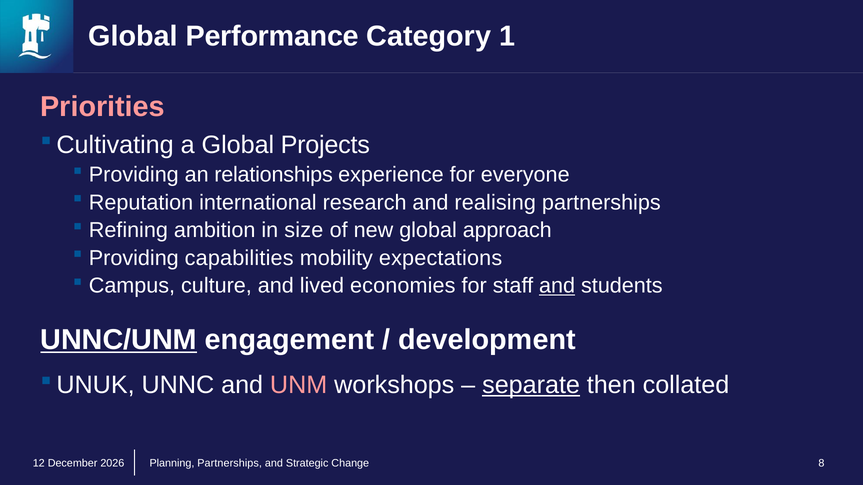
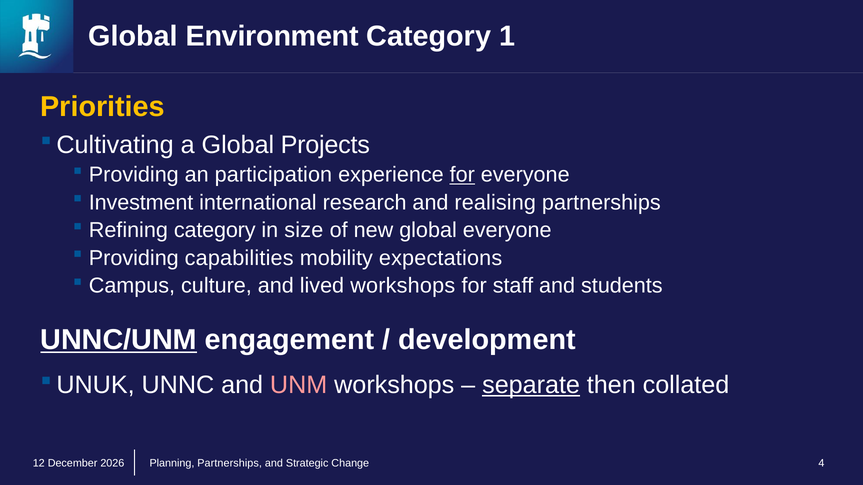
Performance: Performance -> Environment (272, 36)
Priorities colour: pink -> yellow (103, 107)
relationships: relationships -> participation (273, 175)
for underline: none -> present (462, 175)
Reputation: Reputation -> Investment (141, 203)
Refining ambition: ambition -> category (215, 230)
global approach: approach -> everyone (507, 230)
lived economies: economies -> workshops (403, 286)
and underline: present -> none (557, 286)
8: 8 -> 4 (821, 464)
